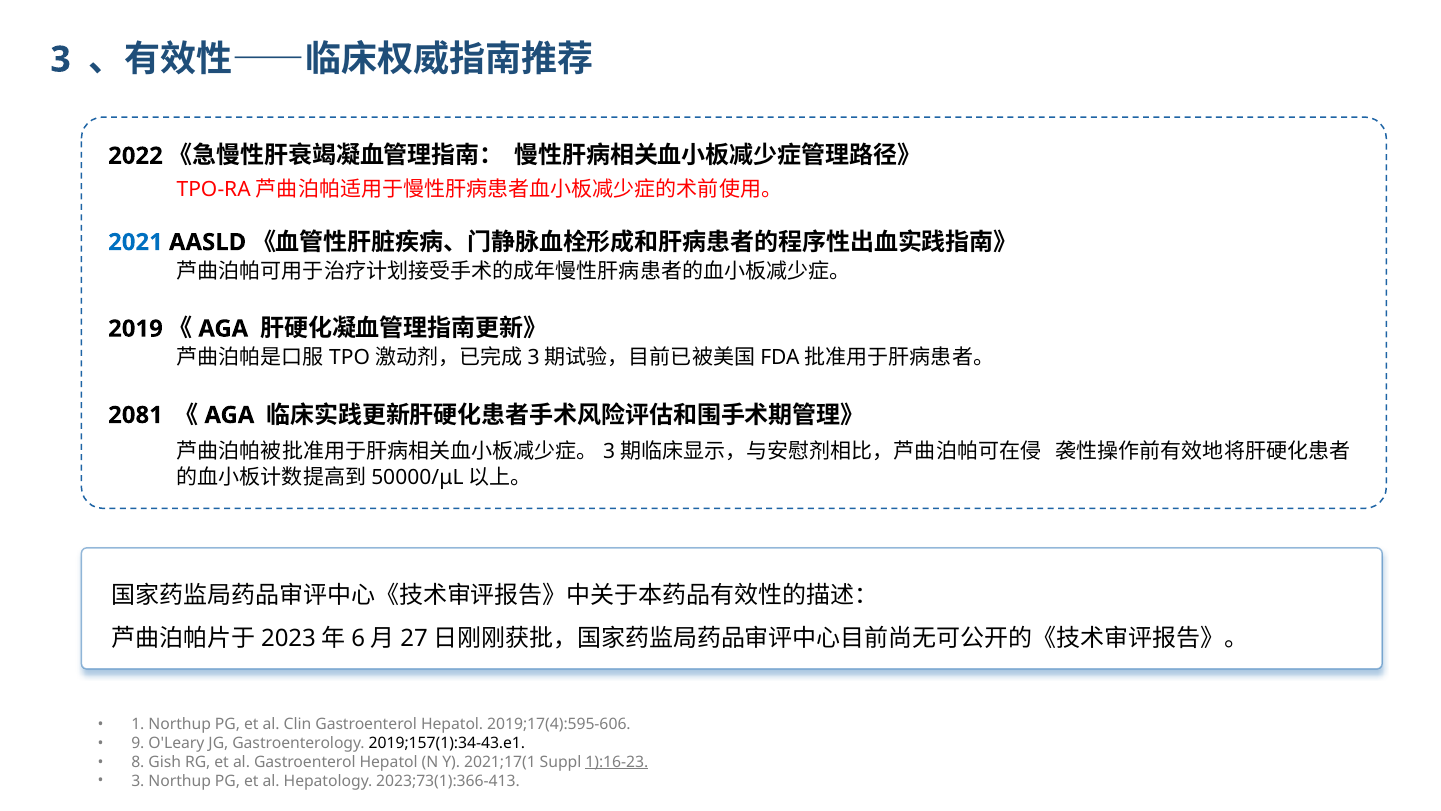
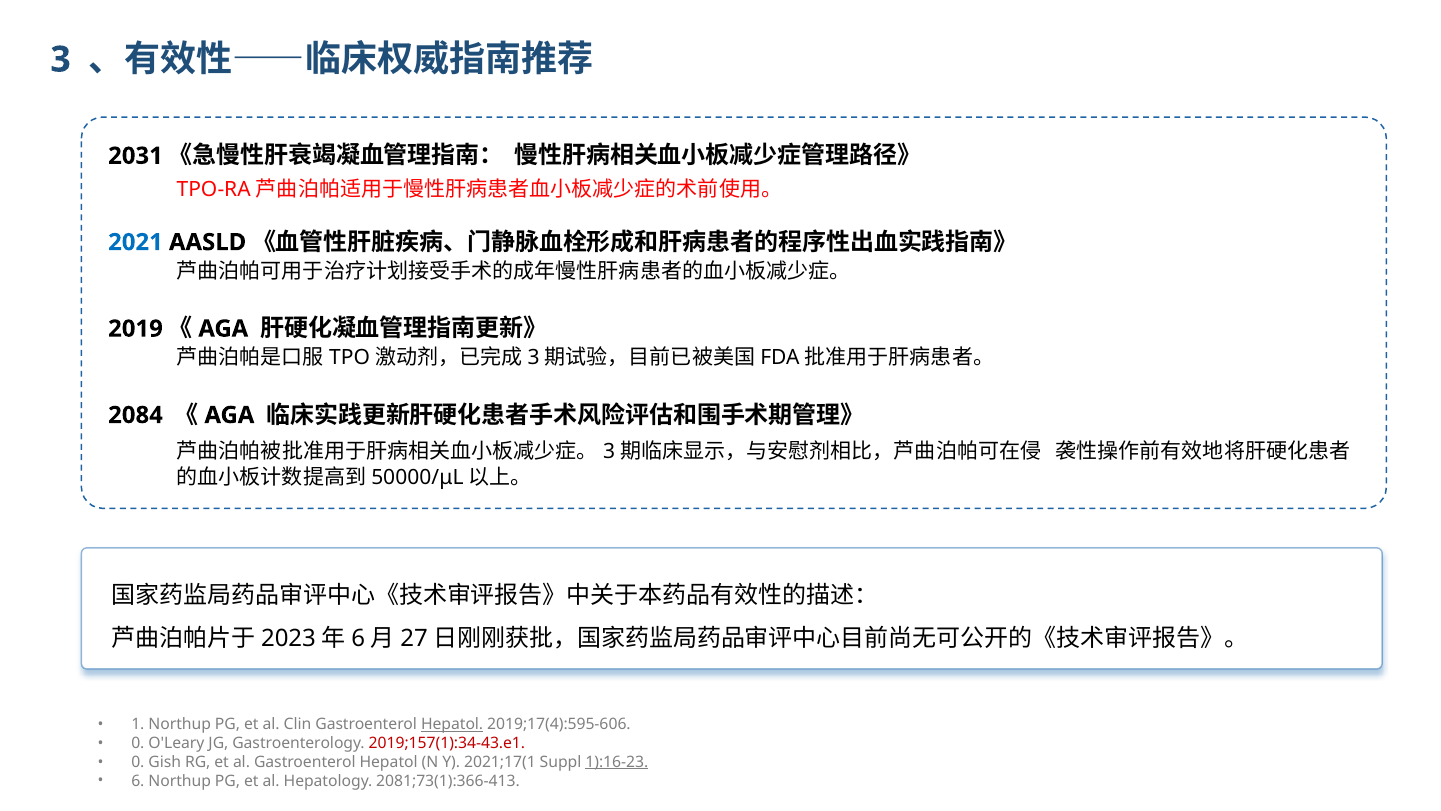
2022: 2022 -> 2031 (136, 156)
2081: 2081 -> 2084 (136, 415)
Hepatol underline: none -> present (452, 724)
9: 9 -> 0 (138, 743)
2019;157(1):34-43.e1 colour: black -> red (447, 743)
8: 8 -> 0 (138, 762)
3: 3 -> 6 (138, 781)
2023;73(1):366-413: 2023;73(1):366-413 -> 2081;73(1):366-413 (448, 781)
